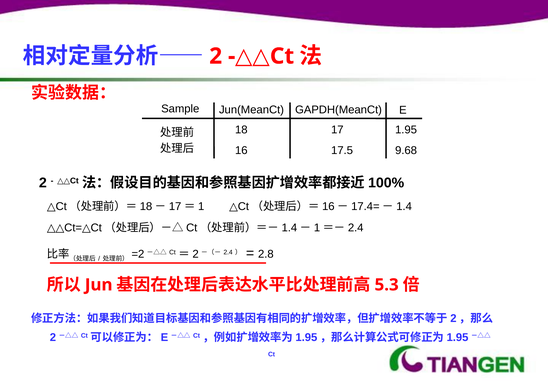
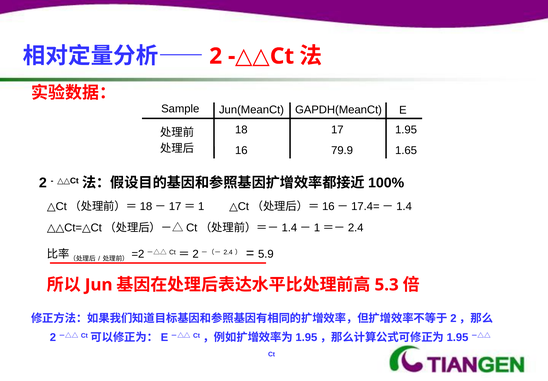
17.5: 17.5 -> 79.9 (342, 150)
9.68: 9.68 -> 1.65 (406, 150)
2.8: 2.8 -> 5.9 (266, 254)
